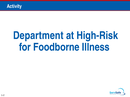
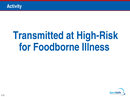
Department: Department -> Transmitted (38, 36)
